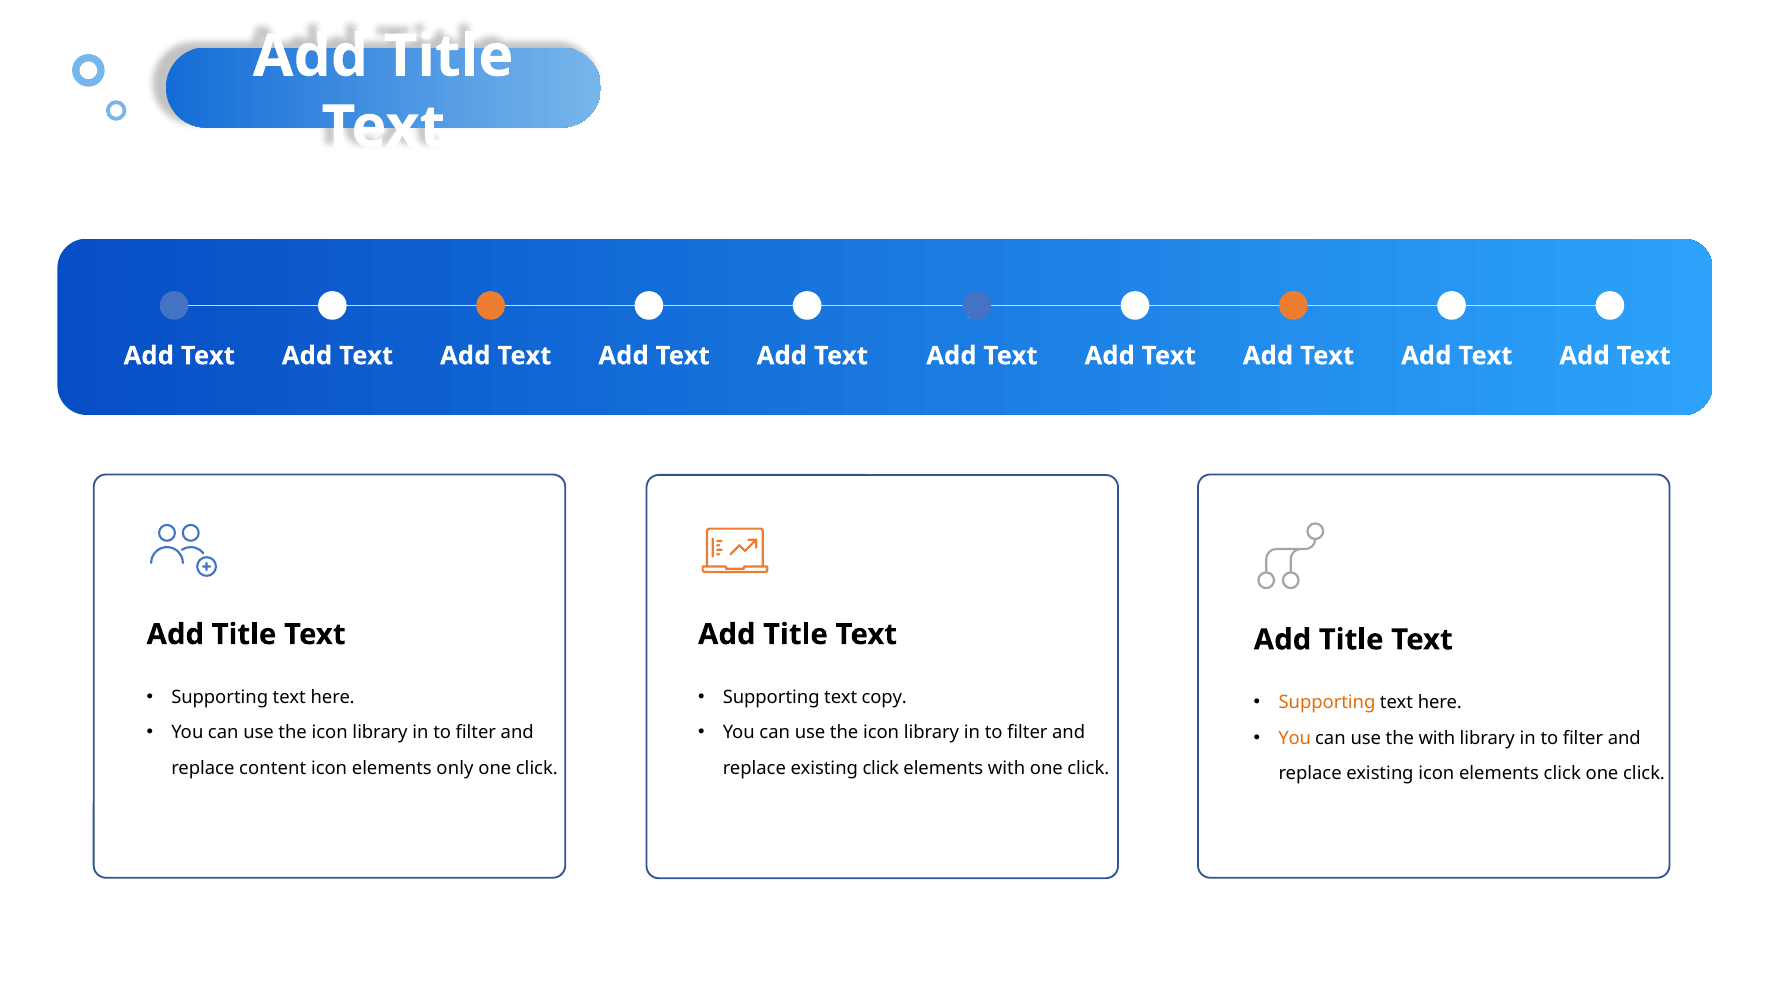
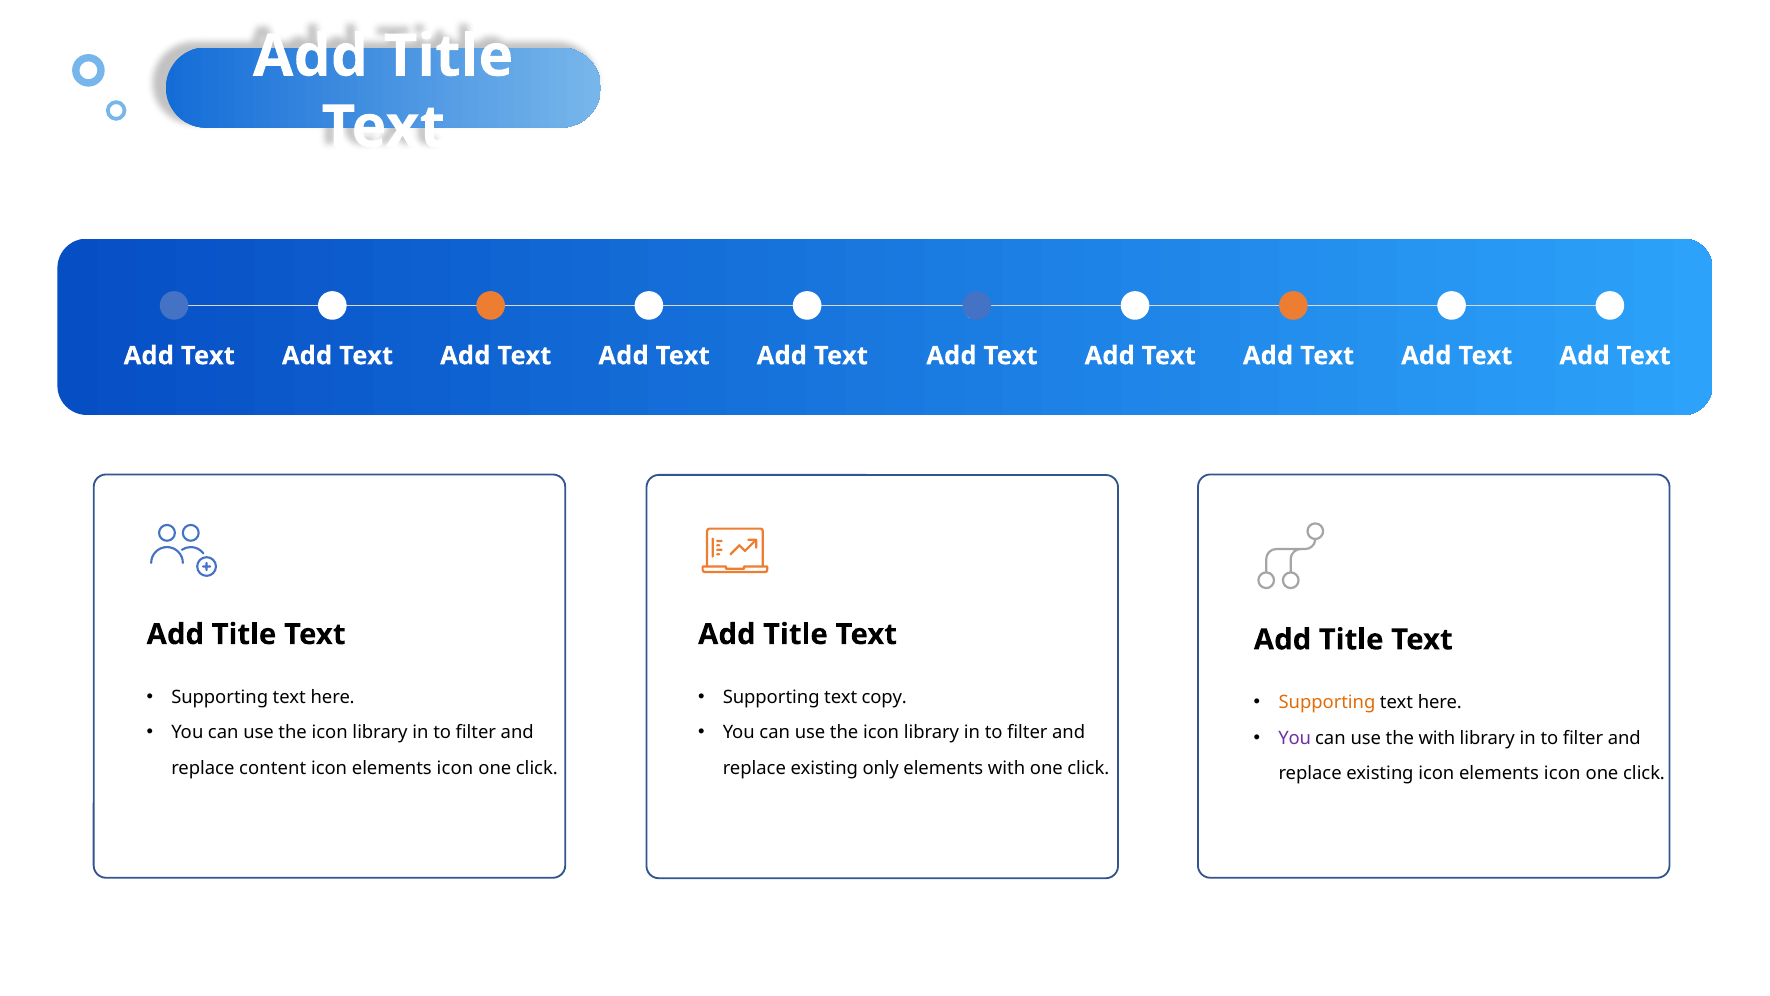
You colour: orange -> purple (1295, 738)
only: only -> icon (455, 768)
existing click: click -> only (881, 768)
existing icon elements click: click -> icon (1562, 773)
